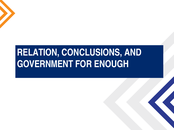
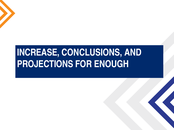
RELATION: RELATION -> INCREASE (38, 53)
GOVERNMENT: GOVERNMENT -> PROJECTIONS (45, 64)
